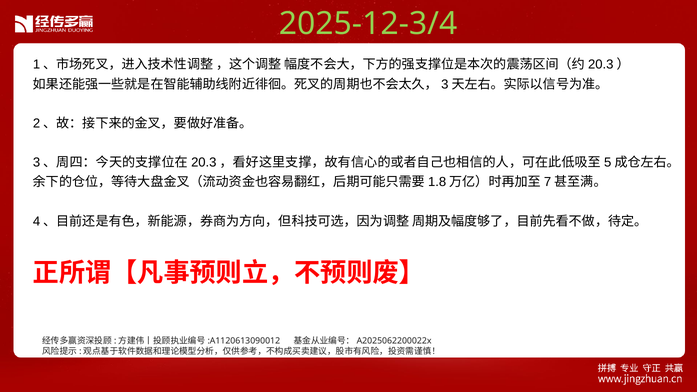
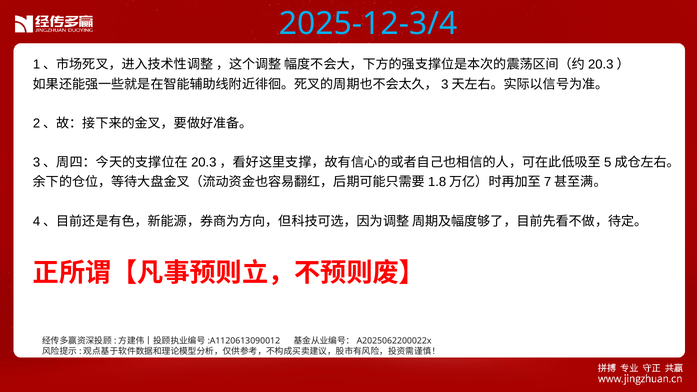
2025-12-3/4 colour: light green -> light blue (368, 24)
